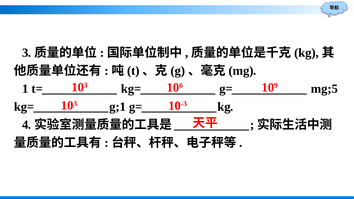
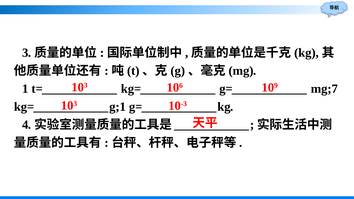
mg;5: mg;5 -> mg;7 (324, 89)
